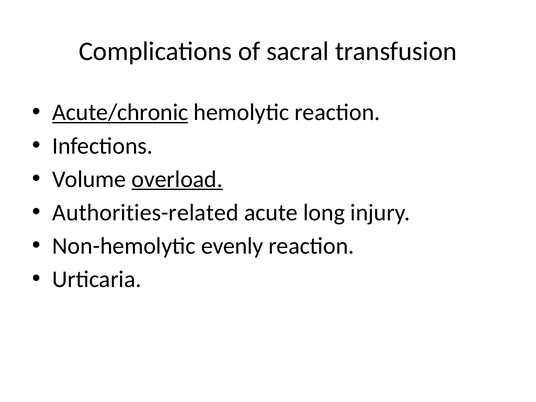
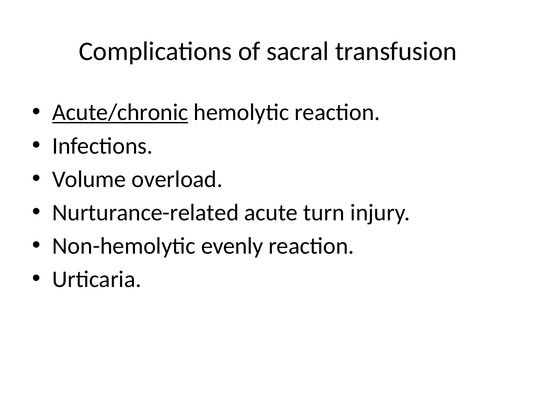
overload underline: present -> none (177, 179)
Authorities-related: Authorities-related -> Nurturance-related (146, 213)
long: long -> turn (324, 213)
